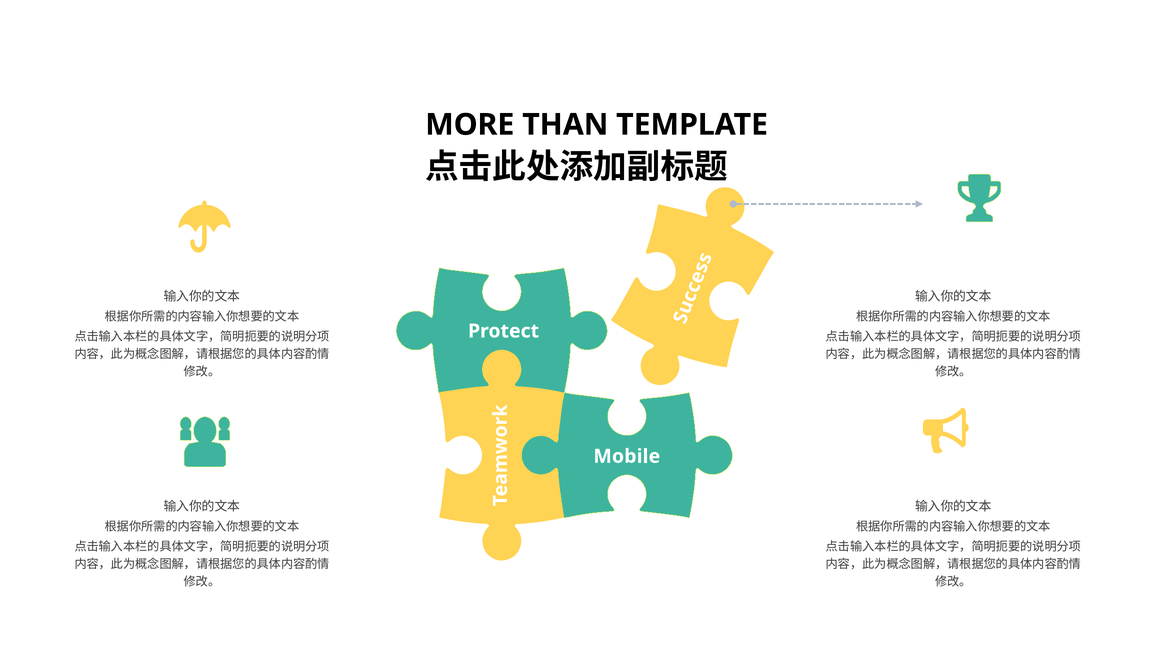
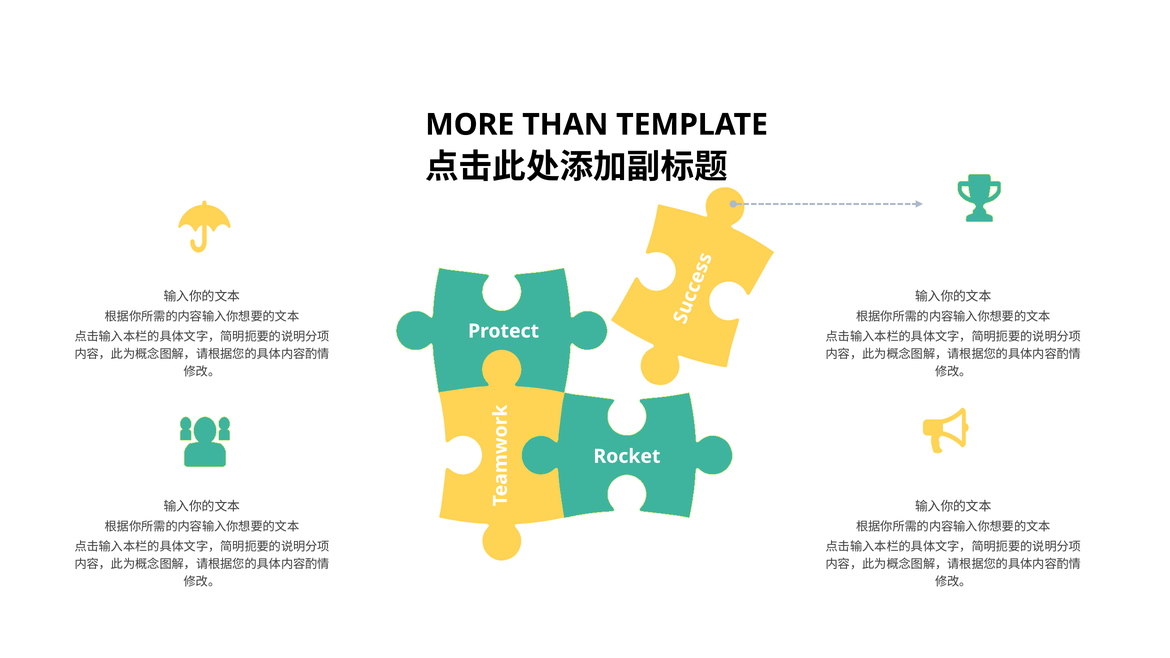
Mobile: Mobile -> Rocket (627, 456)
